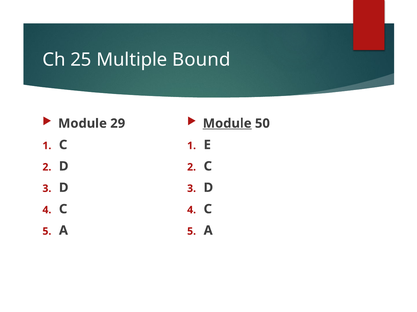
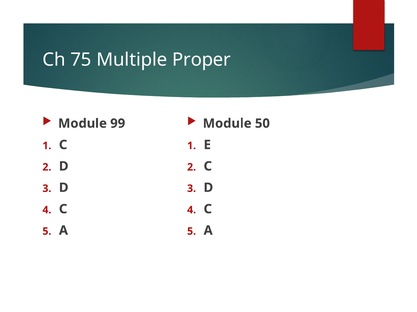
25: 25 -> 75 (81, 60)
Bound: Bound -> Proper (202, 60)
Module underline: present -> none (227, 124)
29: 29 -> 99 (118, 124)
